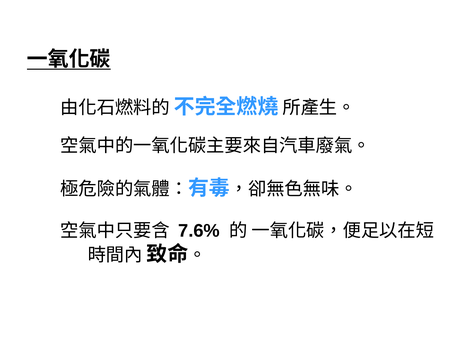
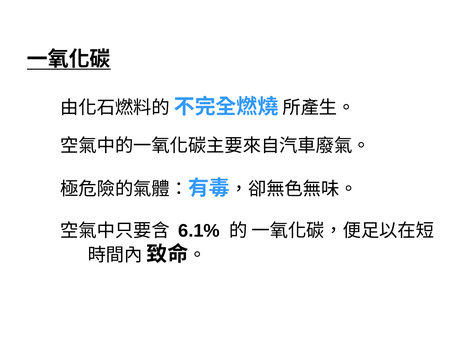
7.6%: 7.6% -> 6.1% (199, 231)
